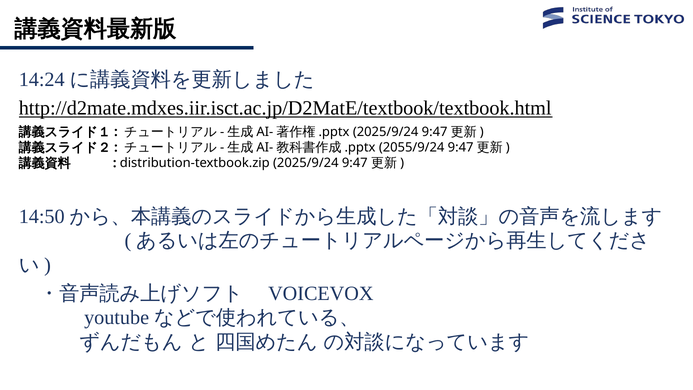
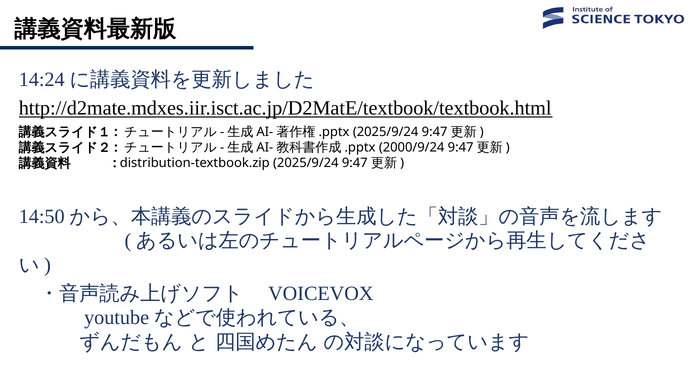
2055/9/24: 2055/9/24 -> 2000/9/24 (412, 147)
